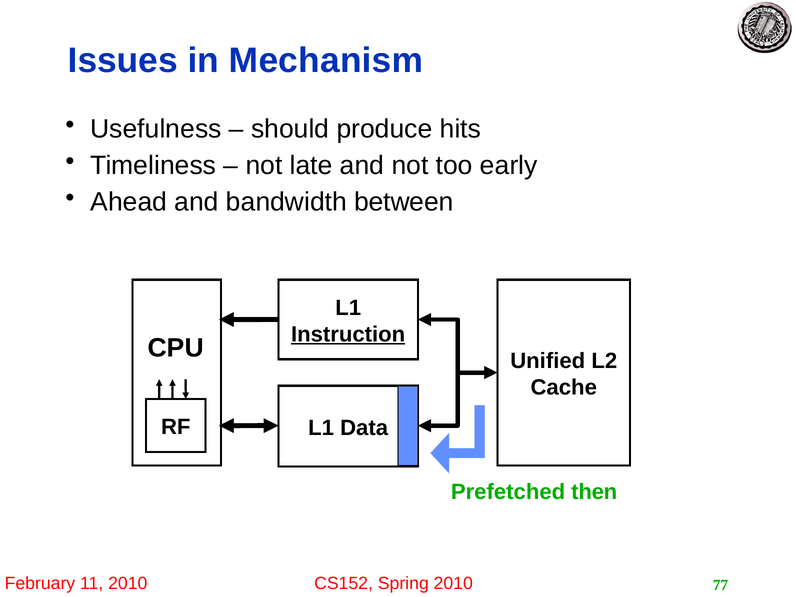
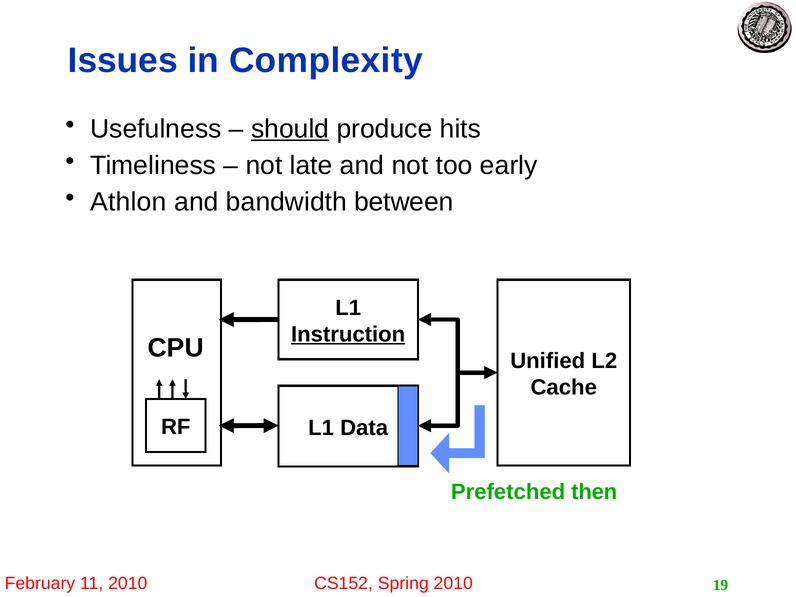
Mechanism: Mechanism -> Complexity (326, 61)
should underline: none -> present (290, 129)
Ahead: Ahead -> Athlon (129, 202)
77: 77 -> 19 (720, 585)
